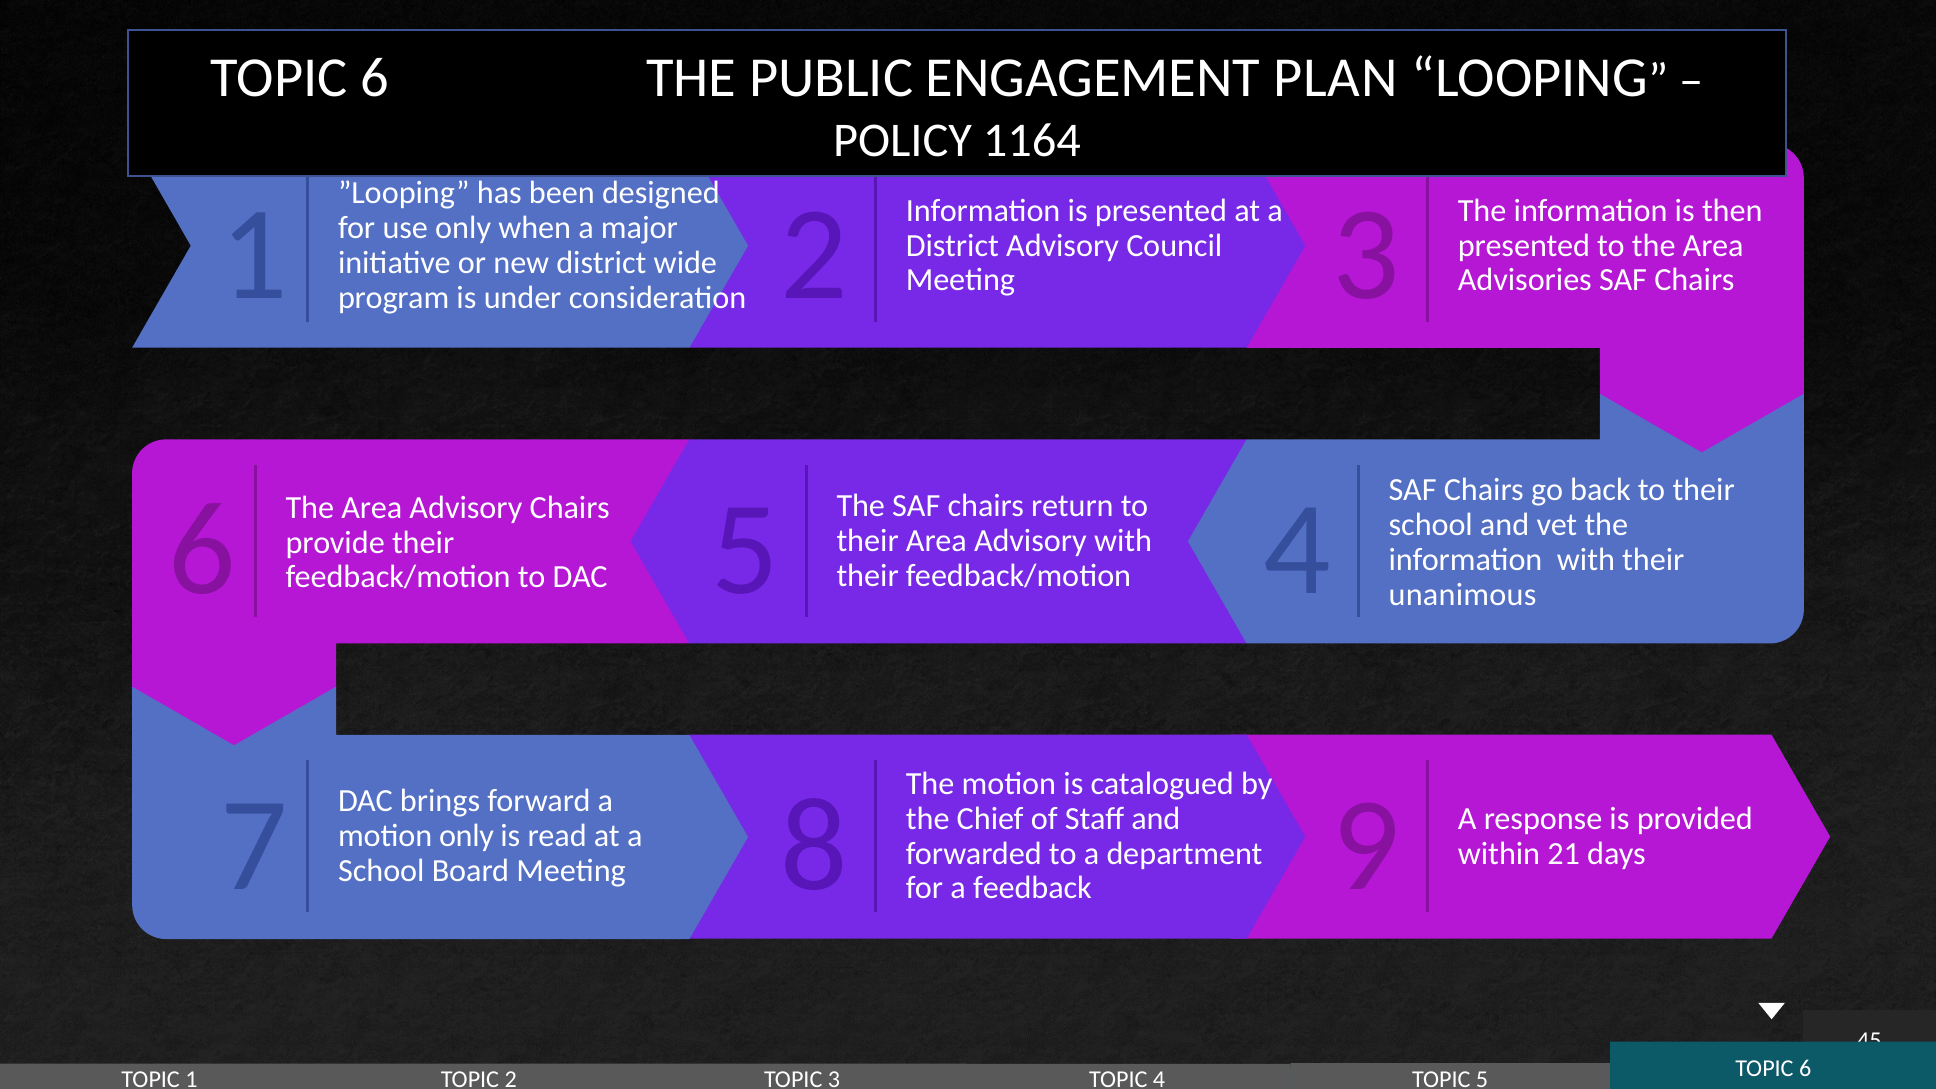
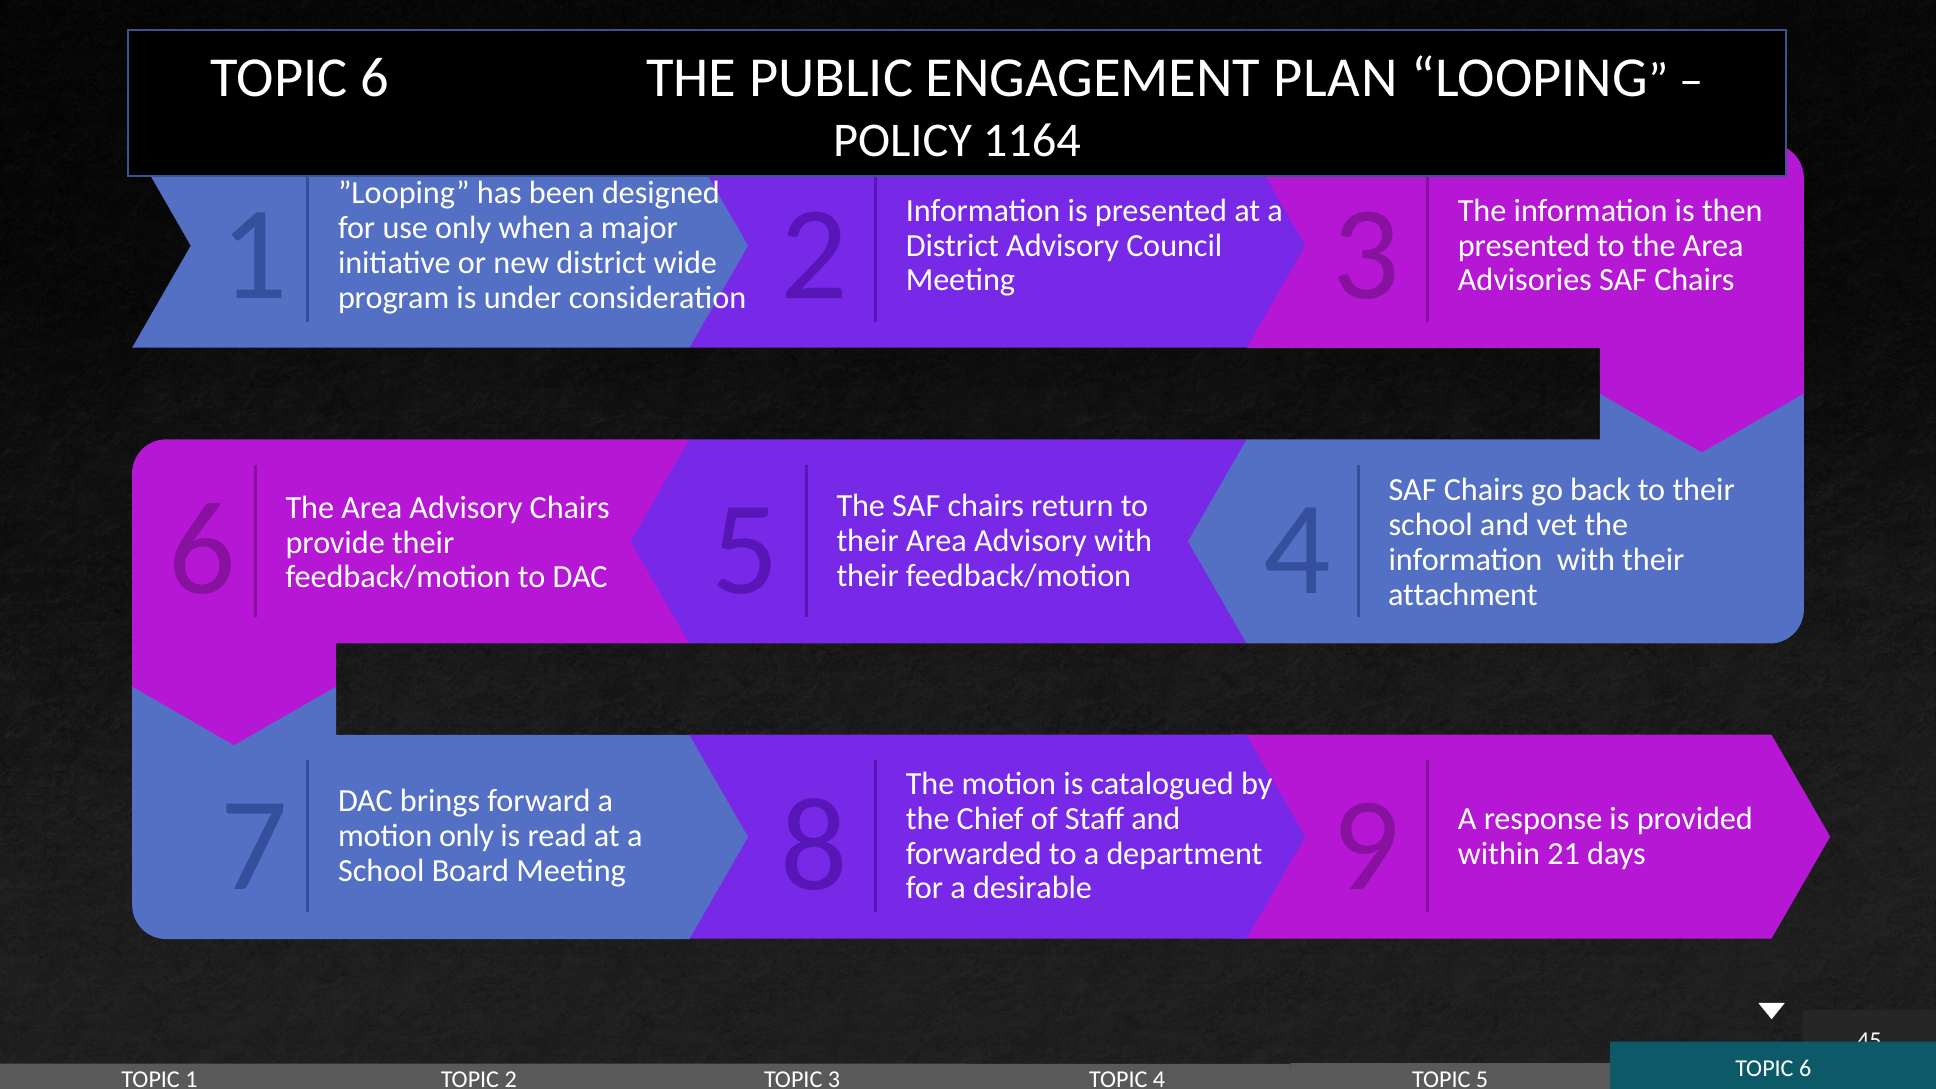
unanimous: unanimous -> attachment (1463, 595)
feedback: feedback -> desirable (1032, 888)
